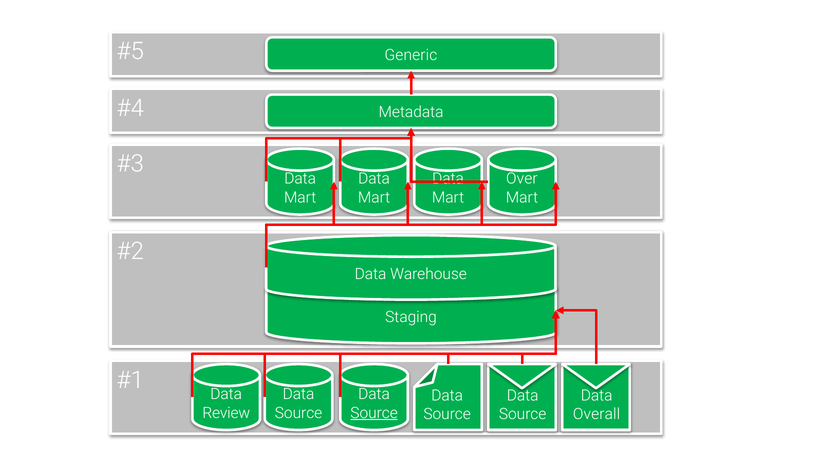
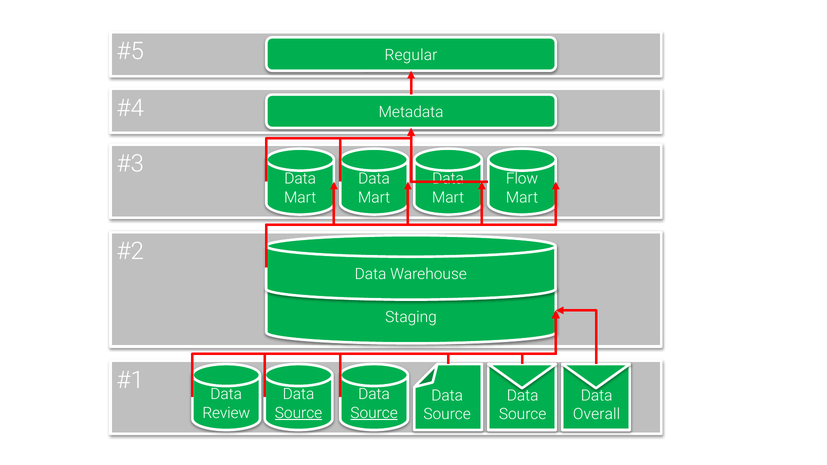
Generic: Generic -> Regular (411, 55)
Over: Over -> Flow (522, 179)
Source underline: none -> present (299, 413)
